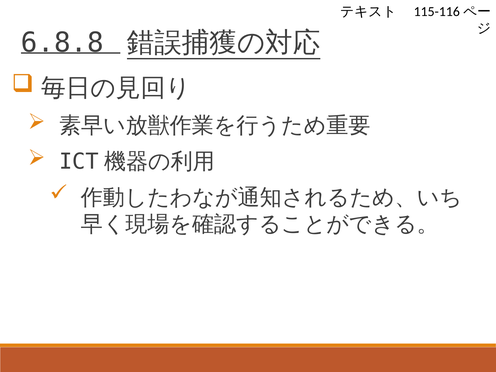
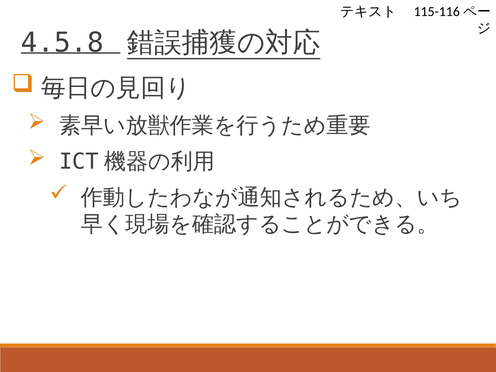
6.8.8: 6.8.8 -> 4.5.8 (62, 43)
